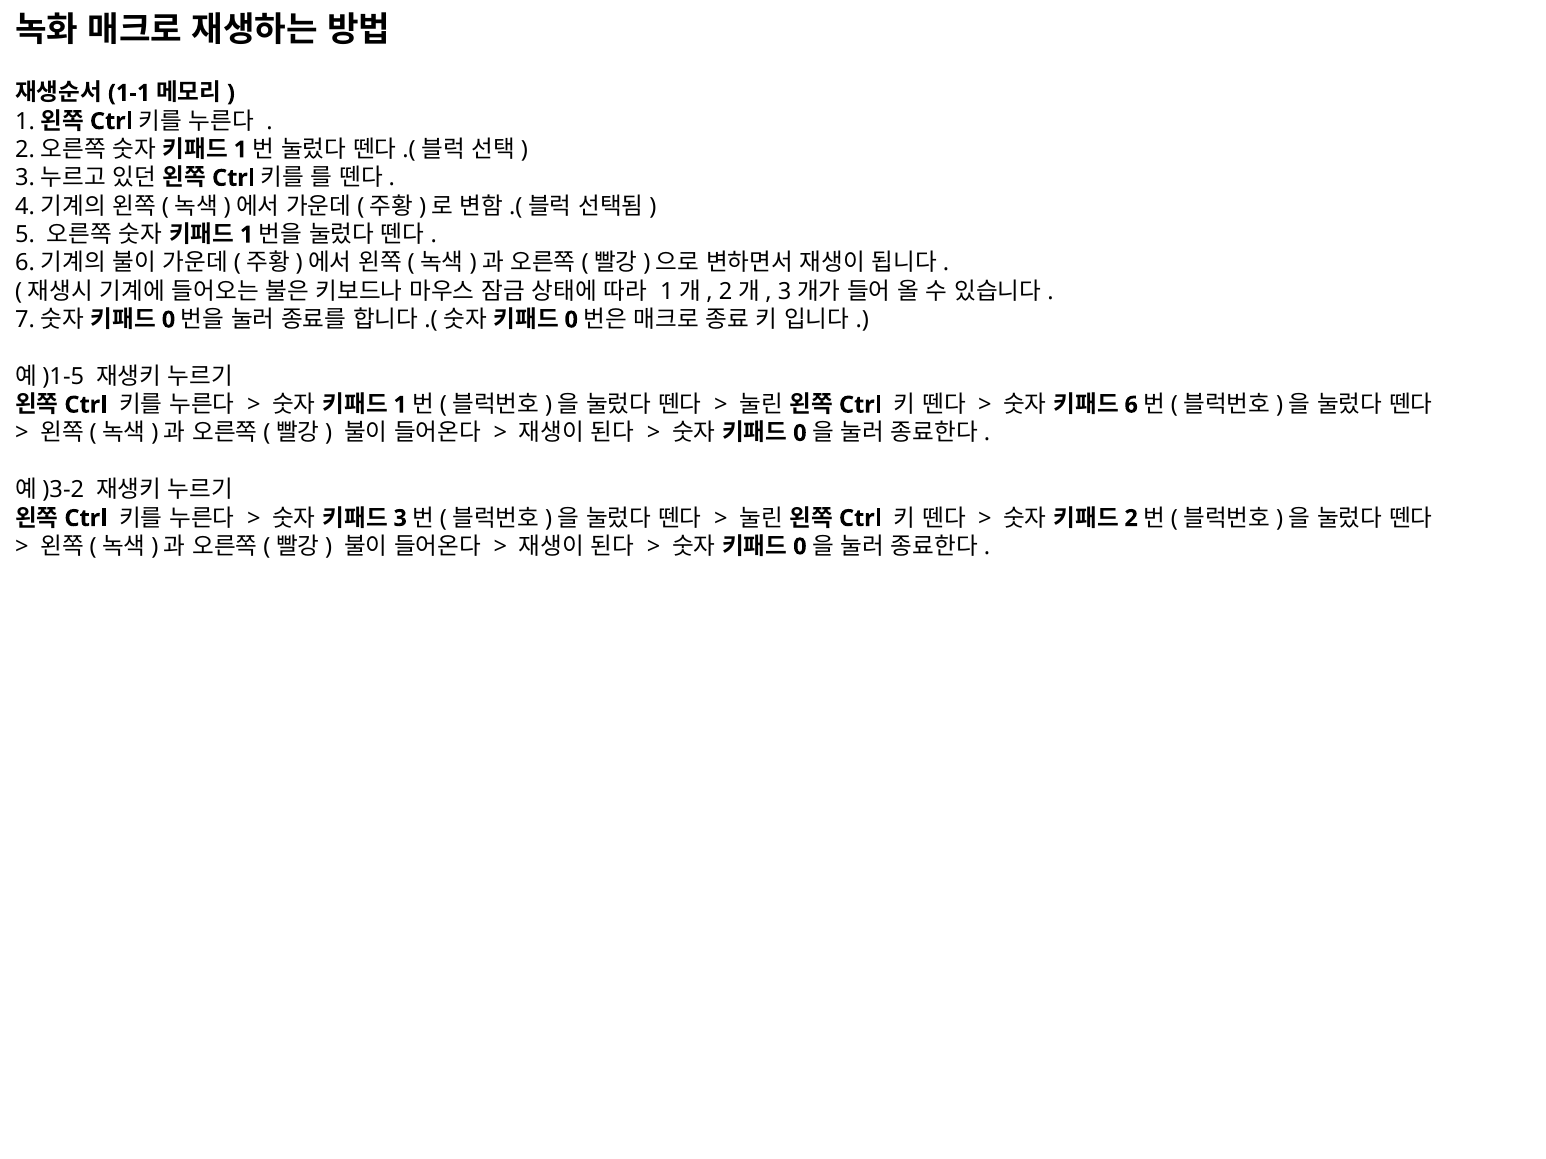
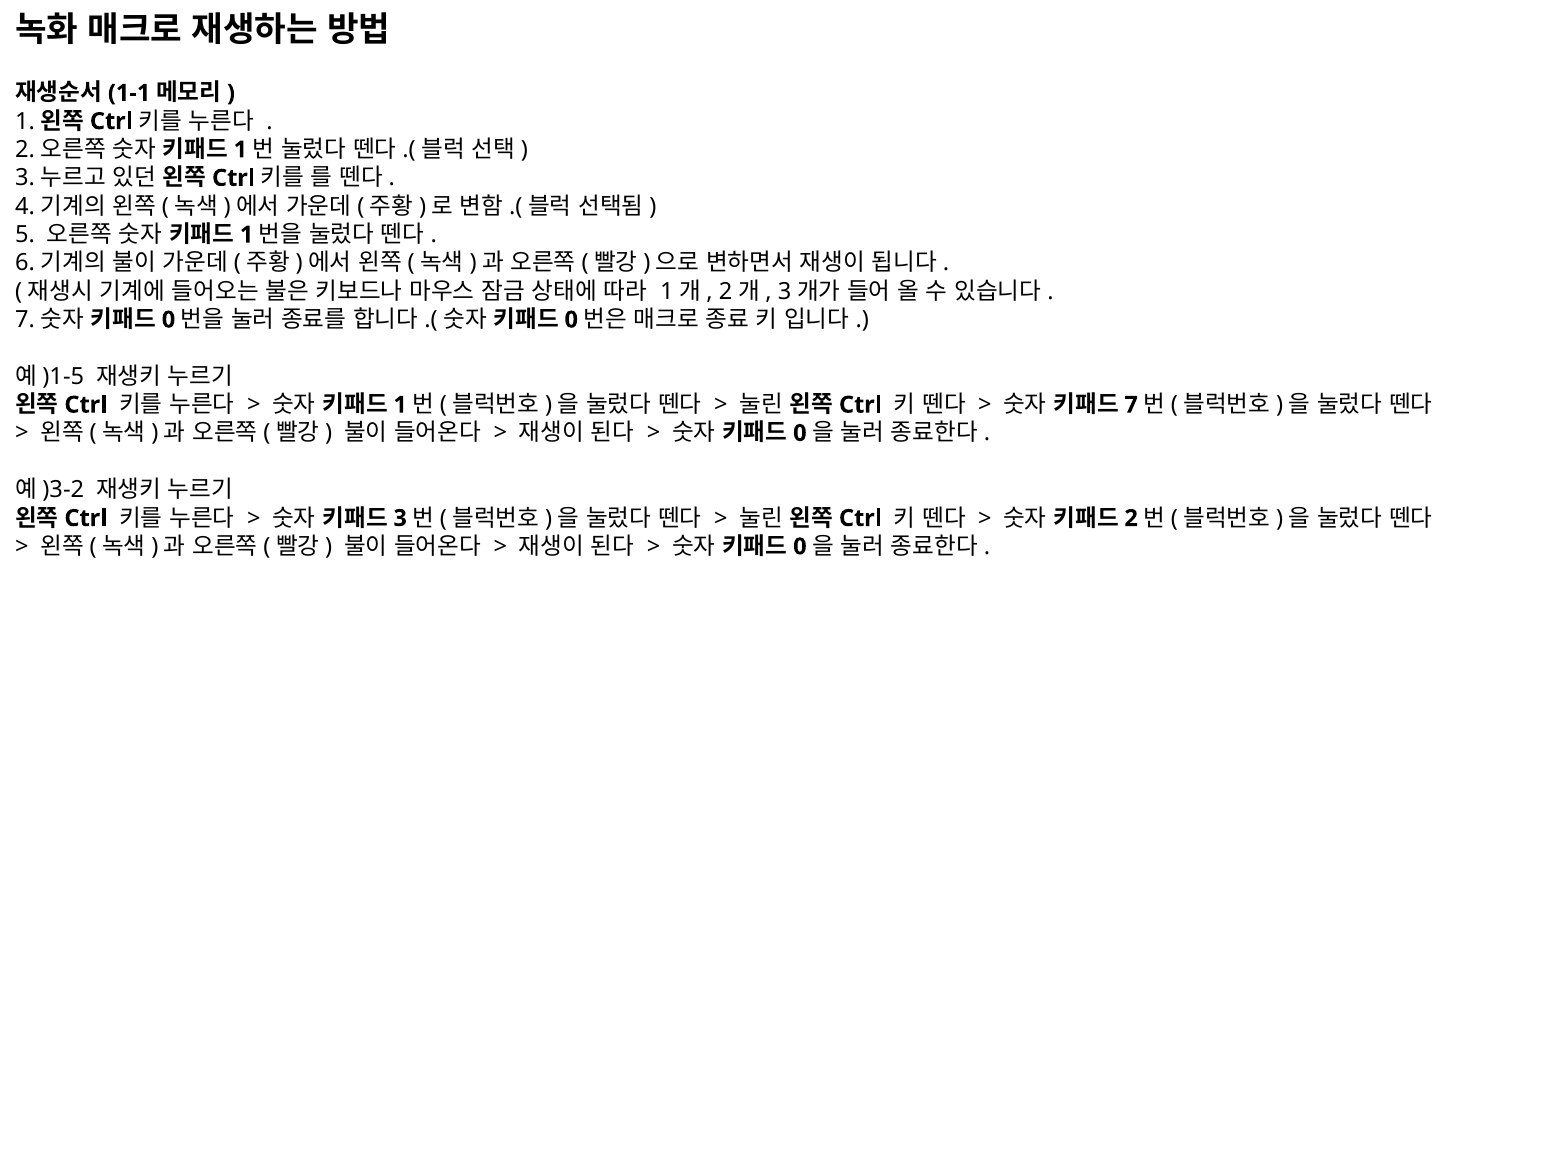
6: 6 -> 7 (1131, 405)
